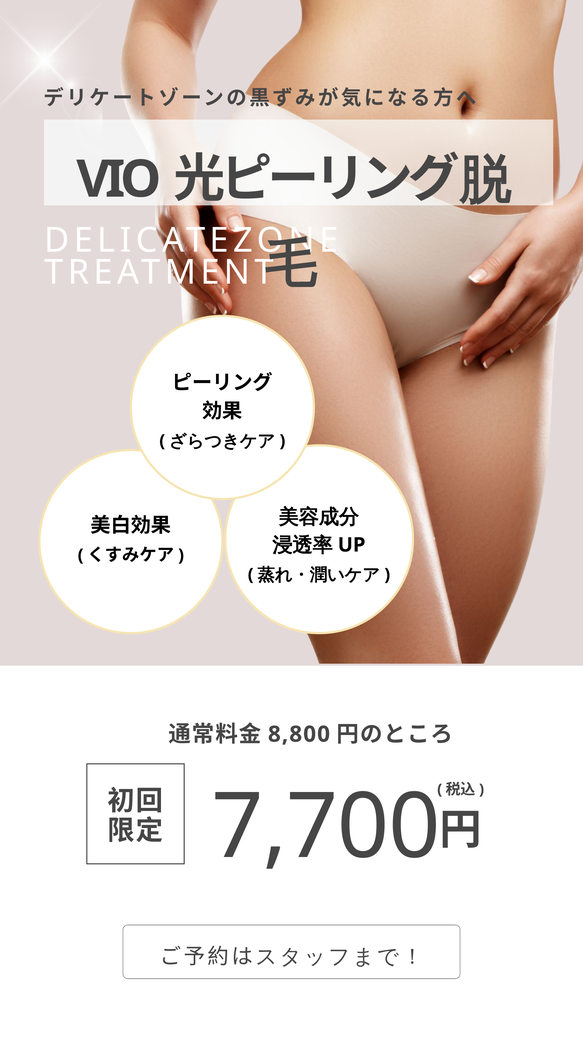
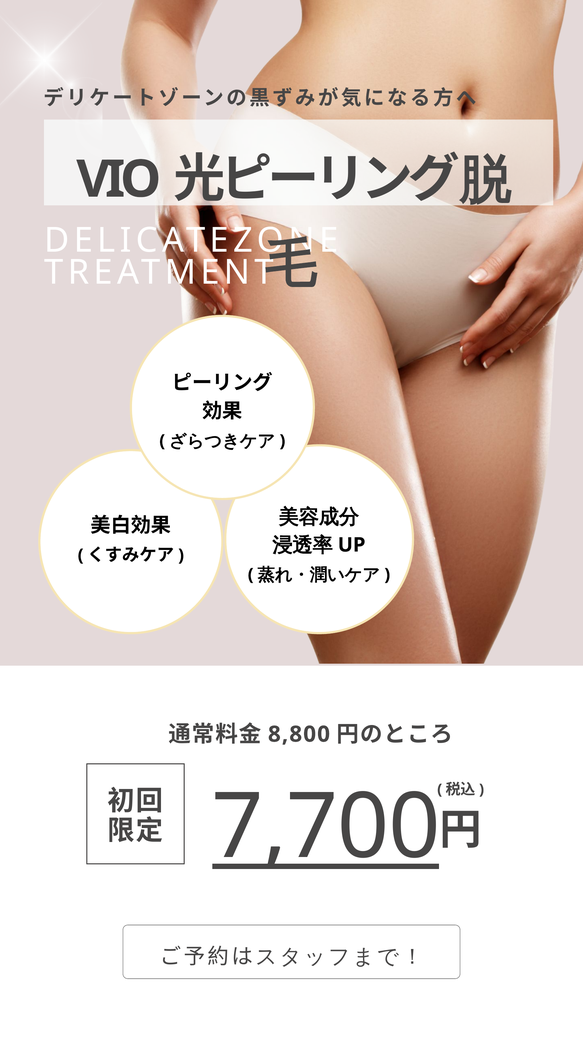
7,700 underline: none -> present (326, 827)
